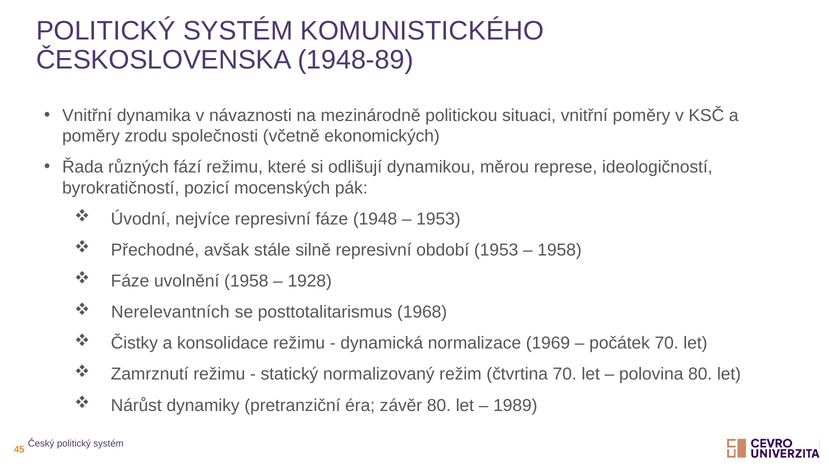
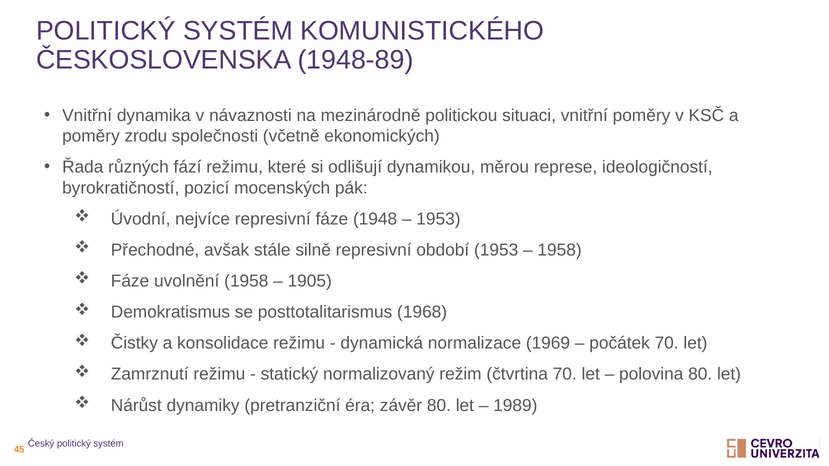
1928: 1928 -> 1905 (310, 281)
Nerelevantních: Nerelevantních -> Demokratismus (170, 312)
